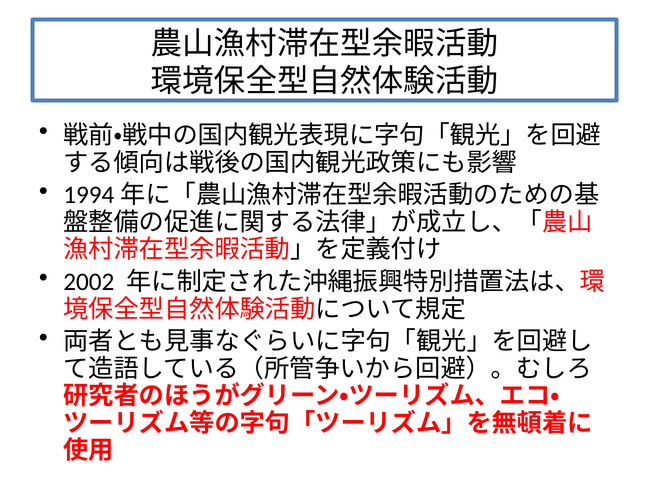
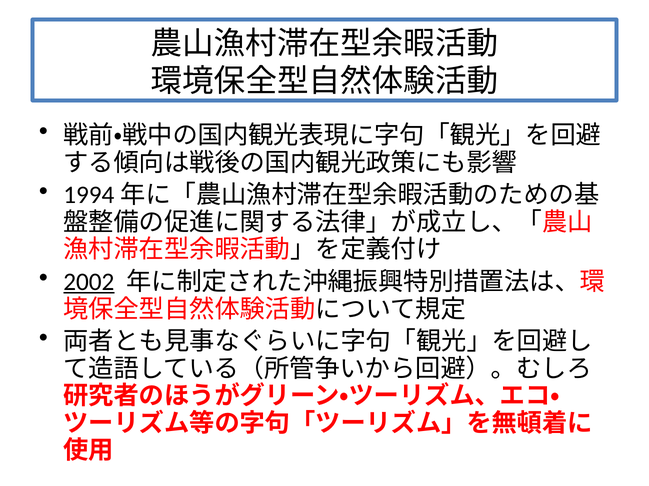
2002 underline: none -> present (89, 282)
